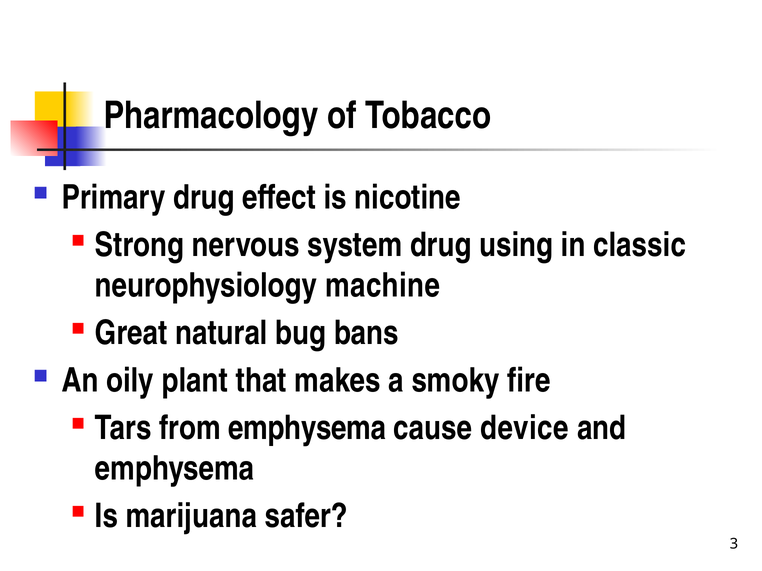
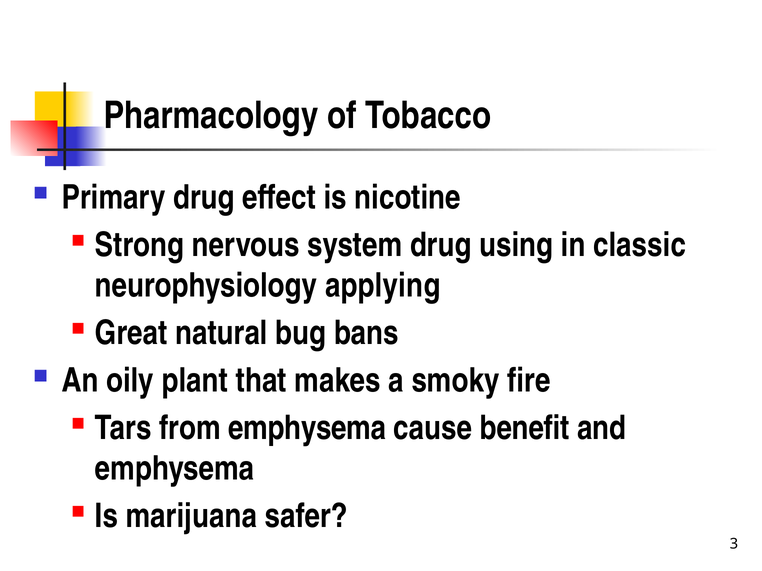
machine: machine -> applying (383, 286)
device: device -> benefit (525, 428)
